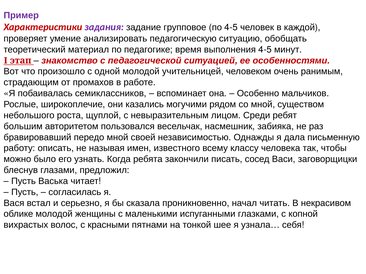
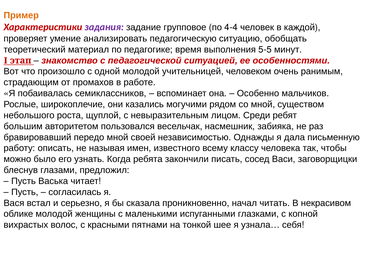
Пример colour: purple -> orange (21, 15)
4-5: 4-5 -> 4-4 (231, 27)
4-5: 4-5 -> 5-5 (265, 50)
